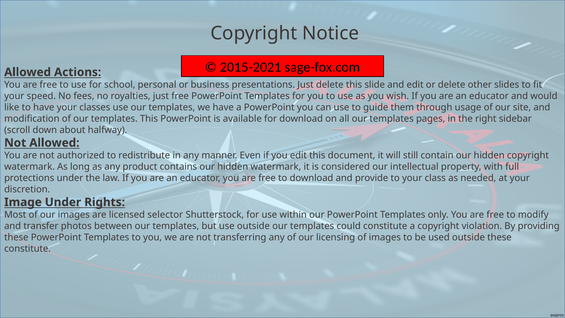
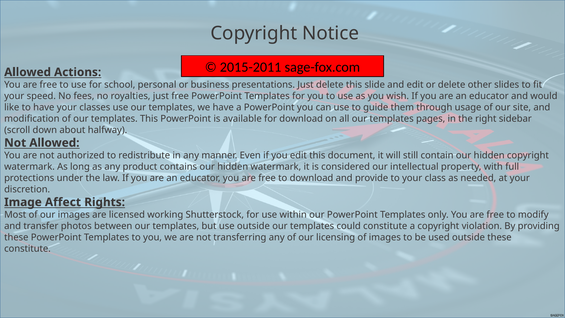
2015-2021: 2015-2021 -> 2015-2011 (251, 67)
Image Under: Under -> Affect (63, 202)
selector: selector -> working (165, 215)
